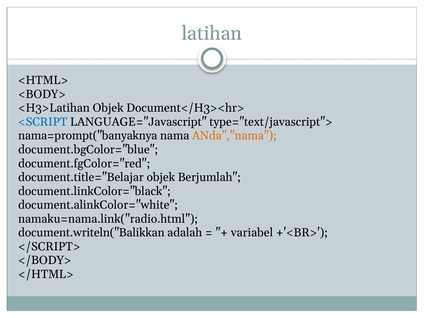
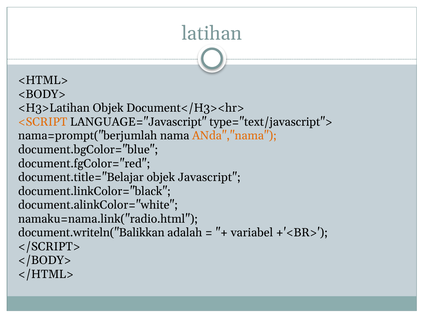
<SCRIPT colour: blue -> orange (43, 122)
nama=prompt("banyaknya: nama=prompt("banyaknya -> nama=prompt("berjumlah (88, 136)
Berjumlah: Berjumlah -> Javascript (209, 177)
